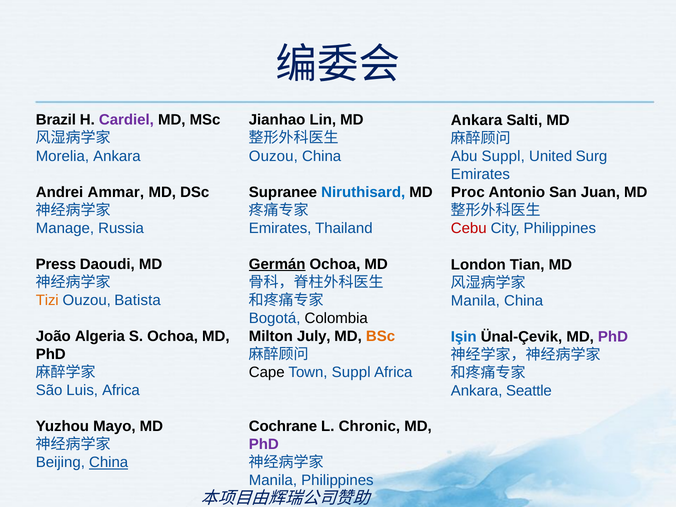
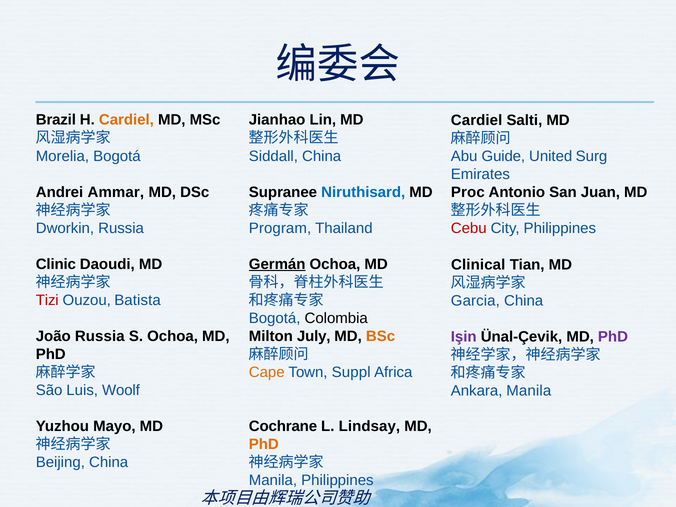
Cardiel colour: purple -> orange (126, 120)
Ankara: Ankara -> Cardiel (477, 120)
Morelia Ankara: Ankara -> Bogotá (117, 156)
Ouzou: Ouzou -> Siddall (273, 156)
Abu Suppl: Suppl -> Guide (503, 156)
Manage: Manage -> Dworkin (65, 228)
Emirates: Emirates -> Program (280, 228)
Press: Press -> Clinic (56, 264)
London: London -> Clinical (478, 265)
Tizi colour: orange -> red (47, 300)
Manila: Manila -> Garcia (475, 301)
João Algeria: Algeria -> Russia (100, 336)
Işin colour: blue -> purple (464, 337)
Cape colour: black -> orange (267, 372)
Luis Africa: Africa -> Woolf (121, 390)
Ankara Seattle: Seattle -> Manila (529, 391)
Chronic: Chronic -> Lindsay (369, 426)
PhD colour: purple -> orange (264, 444)
China underline: present -> none (109, 462)
